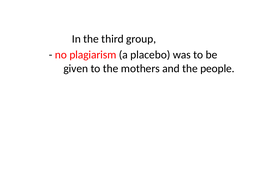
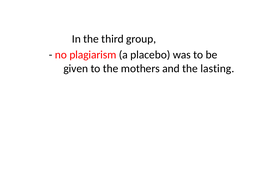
people: people -> lasting (217, 68)
